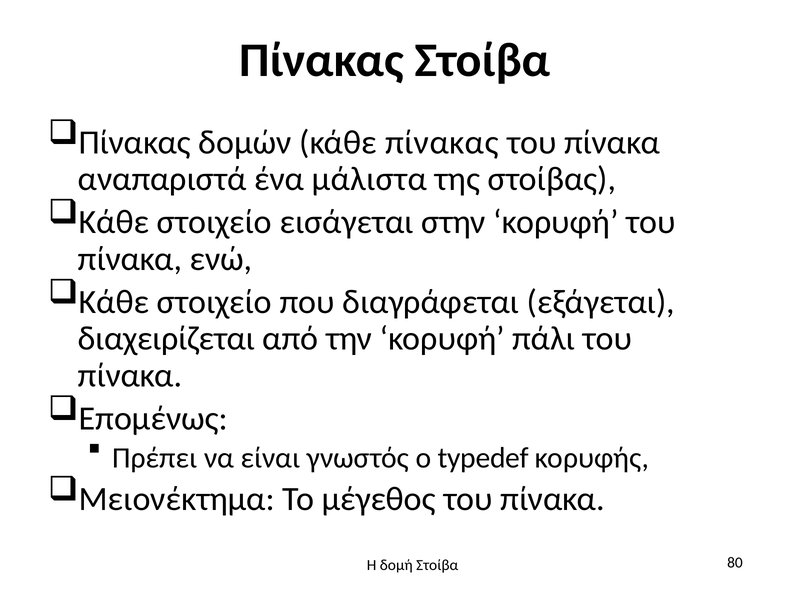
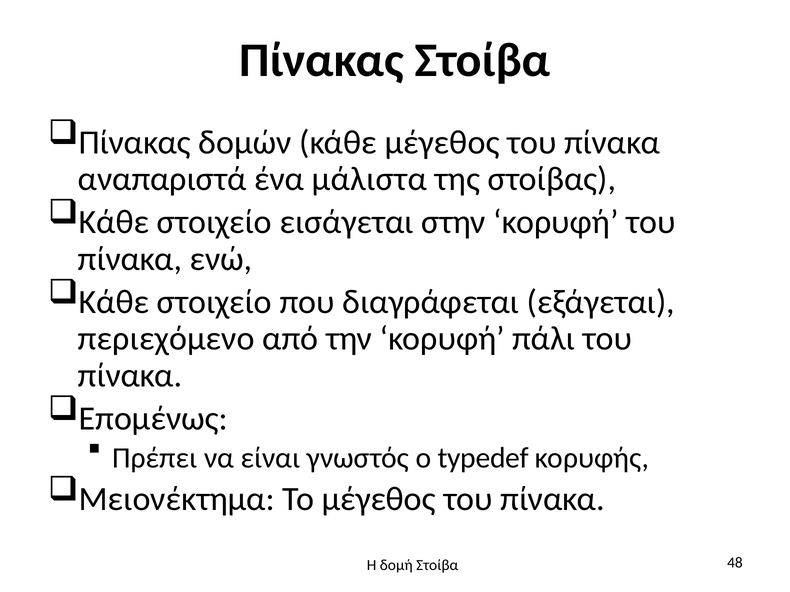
κάθε πίνακας: πίνακας -> μέγεθος (442, 143)
διαχειρίζεται: διαχειρίζεται -> περιεχόμενο (166, 339)
80: 80 -> 48 (735, 563)
